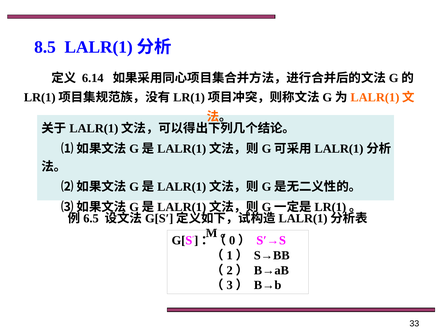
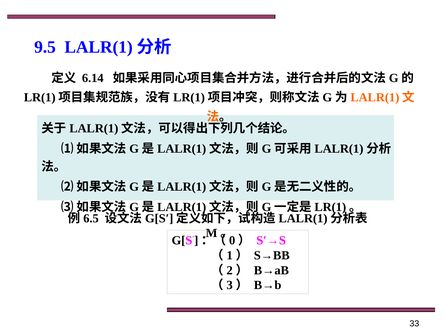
8.5: 8.5 -> 9.5 (45, 47)
